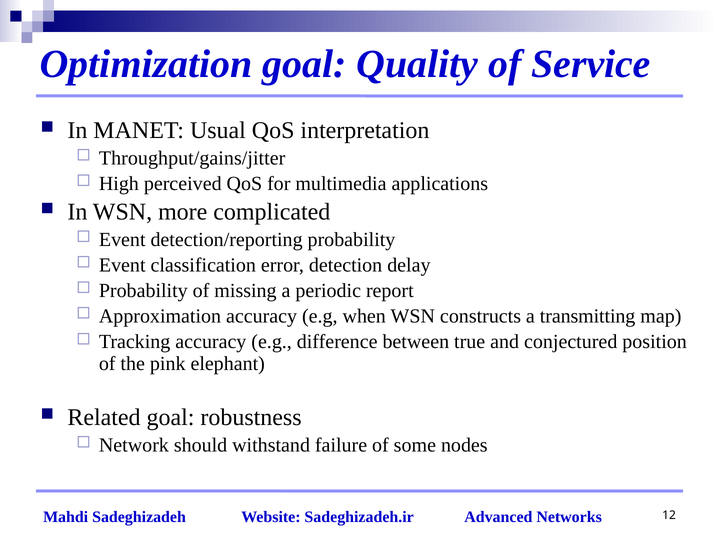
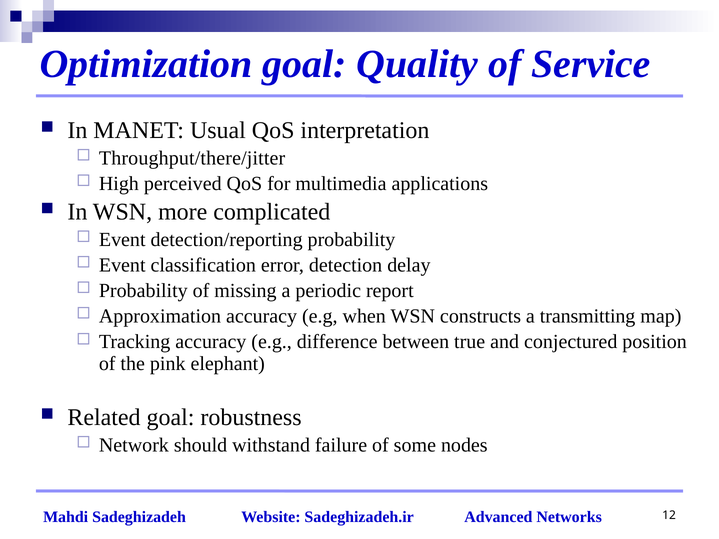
Throughput/gains/jitter: Throughput/gains/jitter -> Throughput/there/jitter (192, 158)
